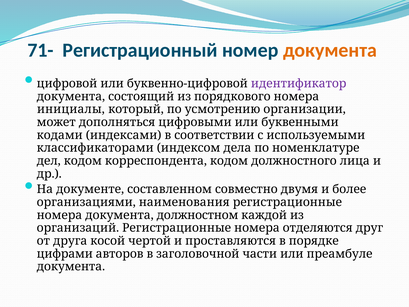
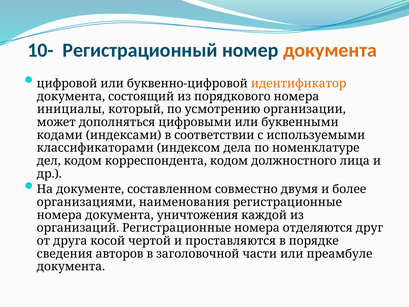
71-: 71- -> 10- (41, 50)
идентификатор colour: purple -> orange (299, 83)
должностном: должностном -> уничтожения (198, 215)
цифрами: цифрами -> сведения (65, 254)
